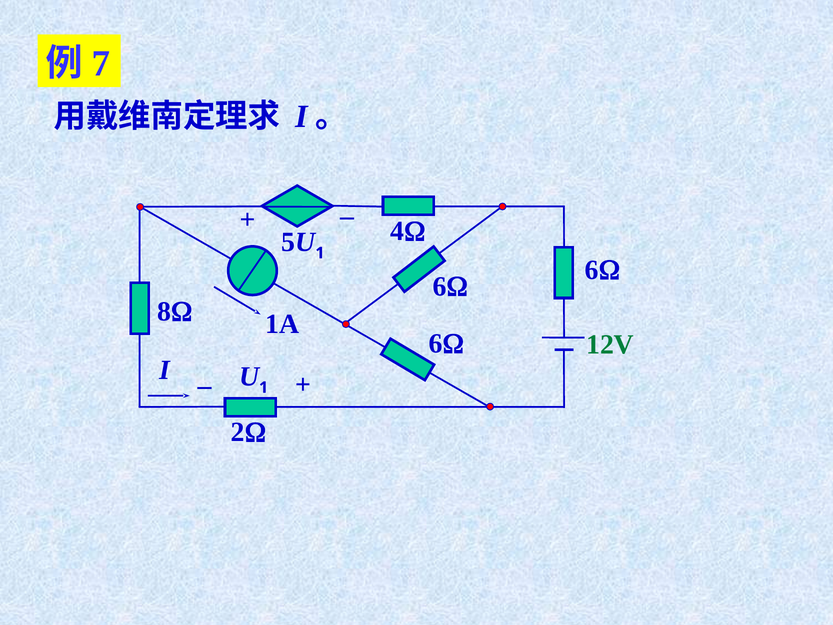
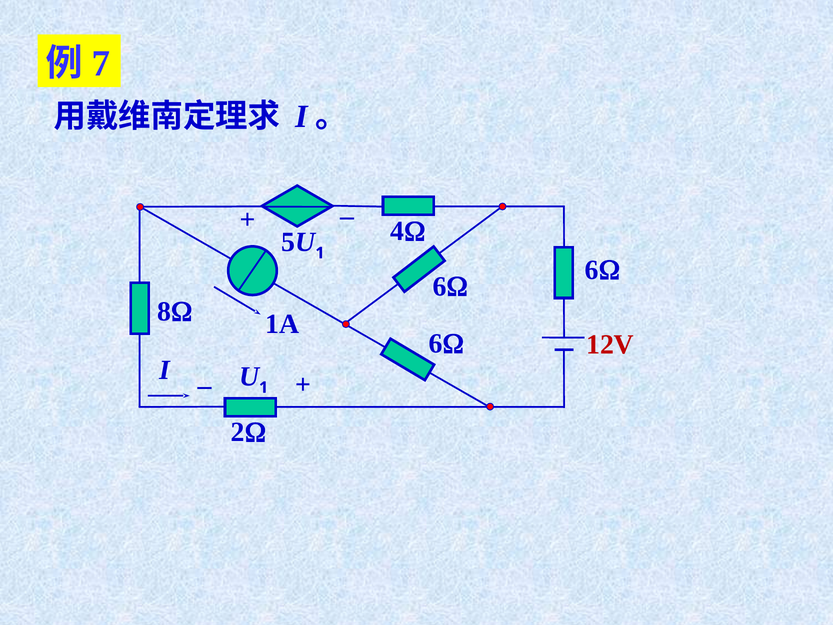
12V colour: green -> red (610, 345)
